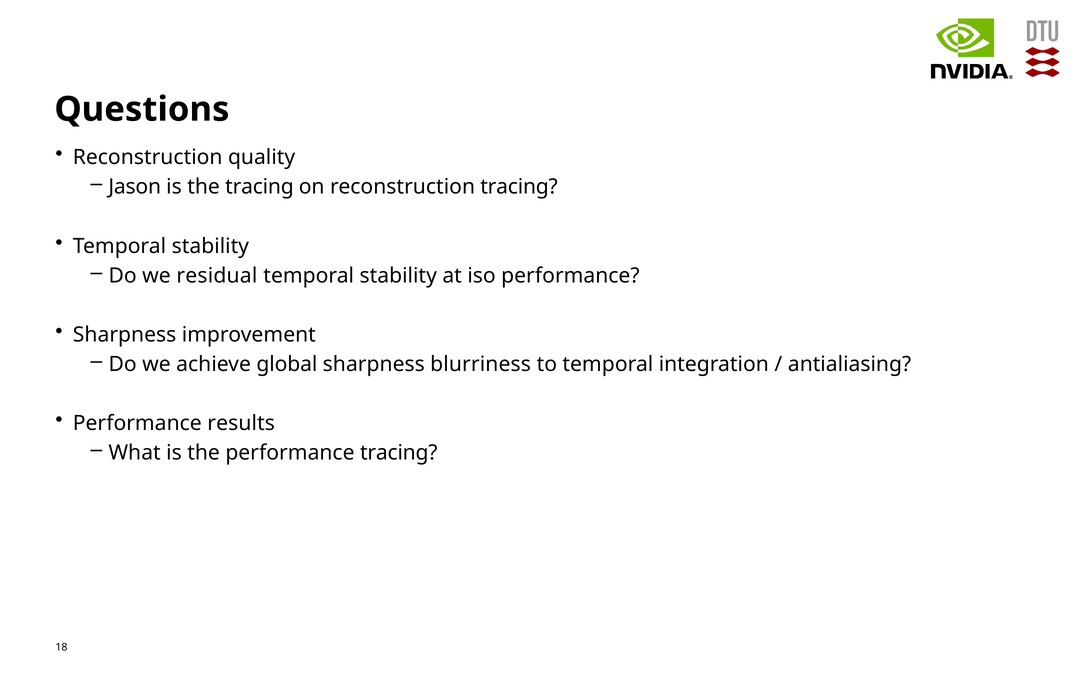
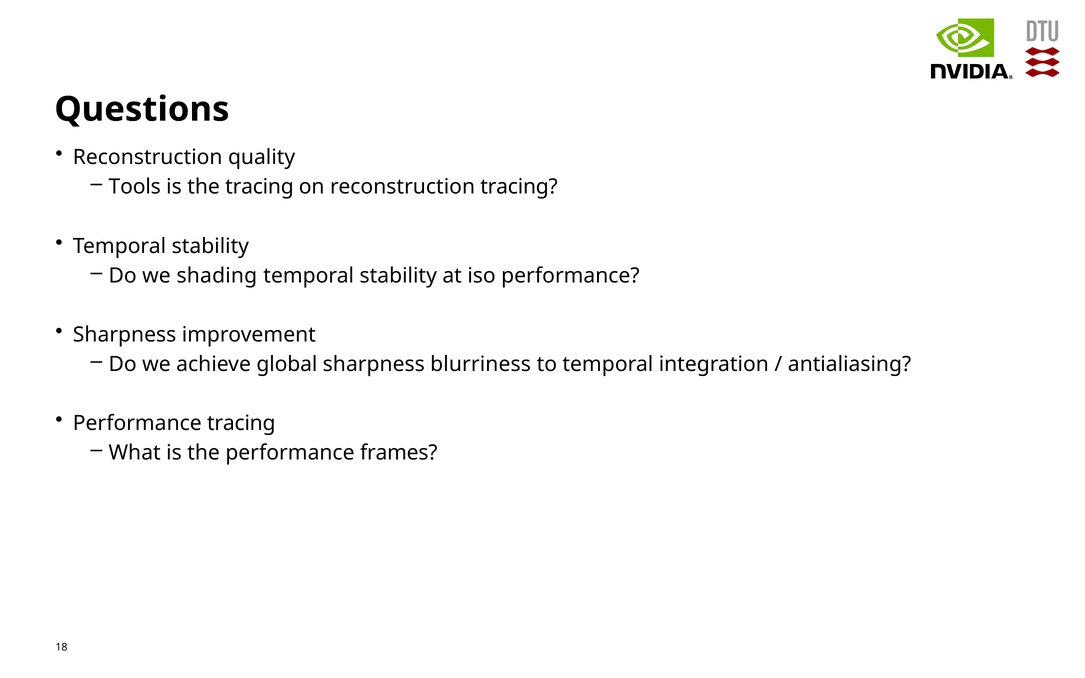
Jason: Jason -> Tools (135, 187)
residual: residual -> shading (217, 276)
Performance results: results -> tracing (241, 423)
performance tracing: tracing -> frames (399, 453)
